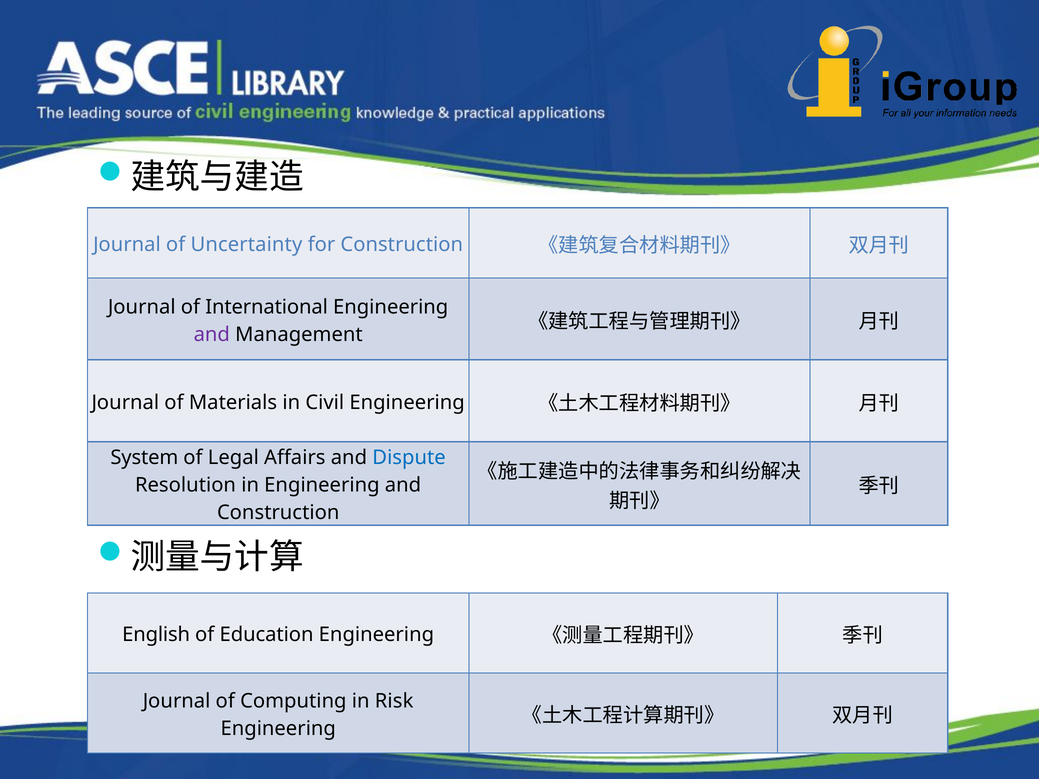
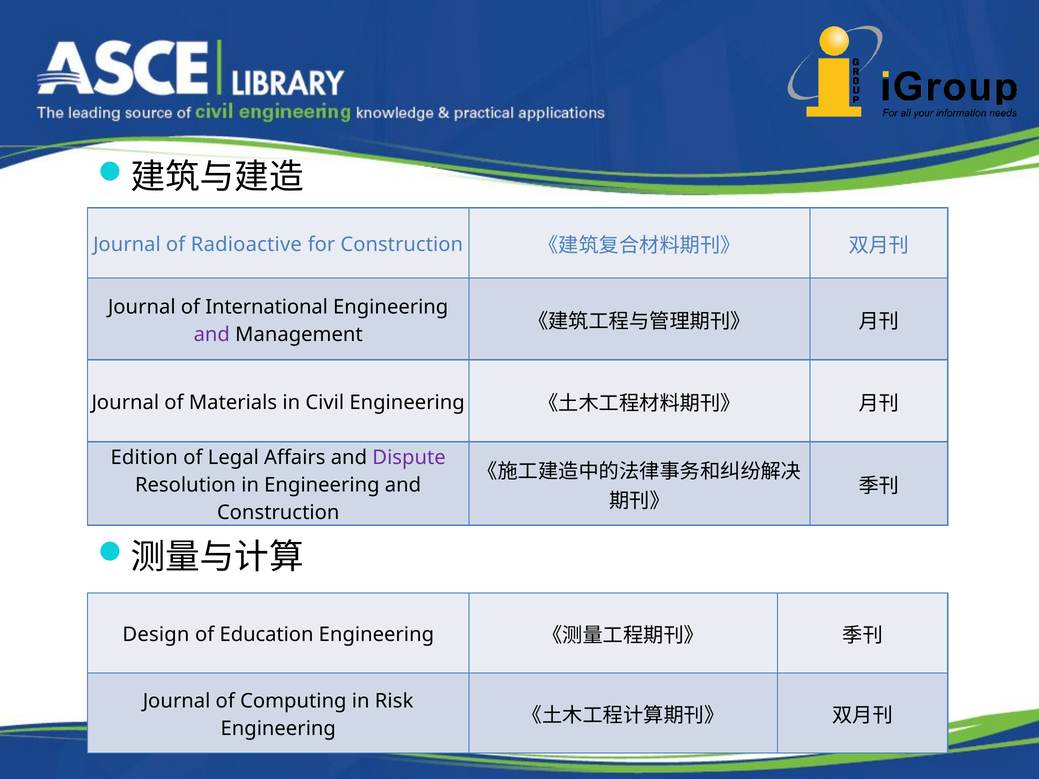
Uncertainty: Uncertainty -> Radioactive (246, 245)
System: System -> Edition (144, 458)
Dispute colour: blue -> purple (409, 458)
English: English -> Design (156, 635)
